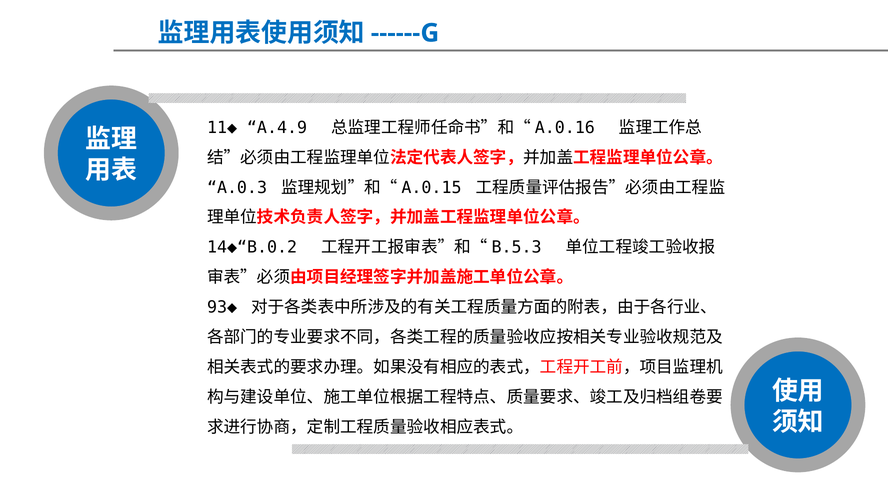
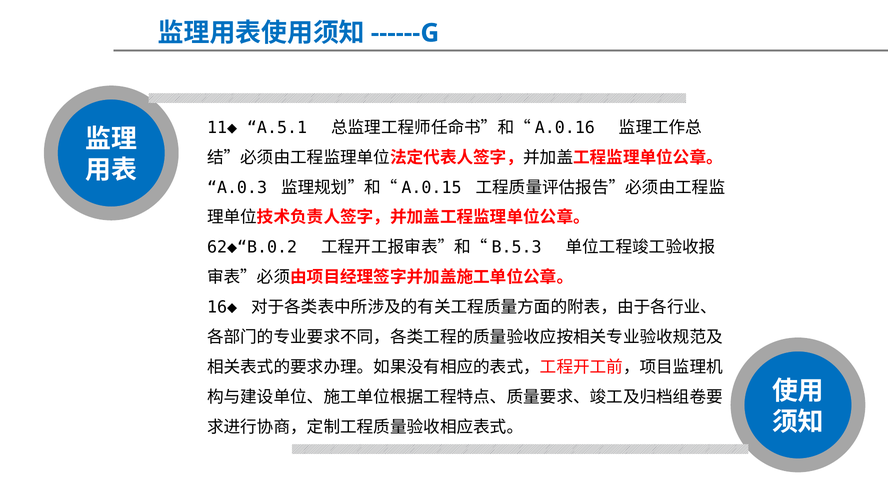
A.4.9: A.4.9 -> A.5.1 (277, 127)
14◆“B.0.2: 14◆“B.0.2 -> 62◆“B.0.2 (252, 247)
93◆: 93◆ -> 16◆ (222, 307)
